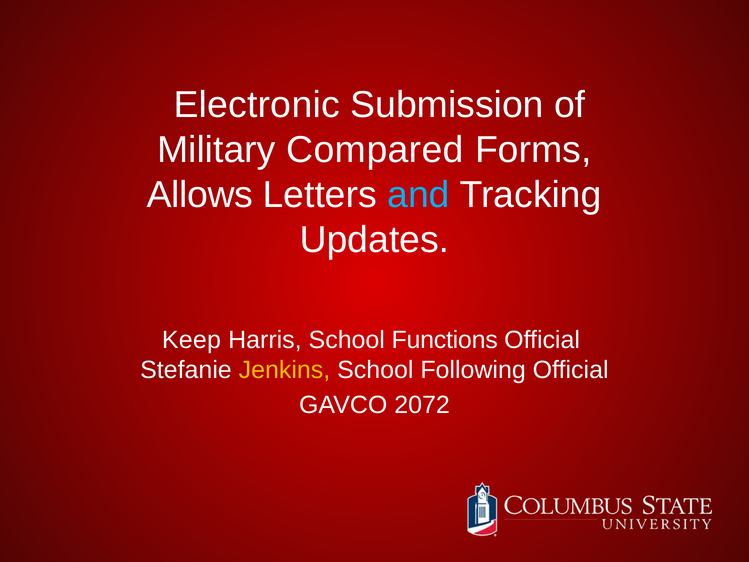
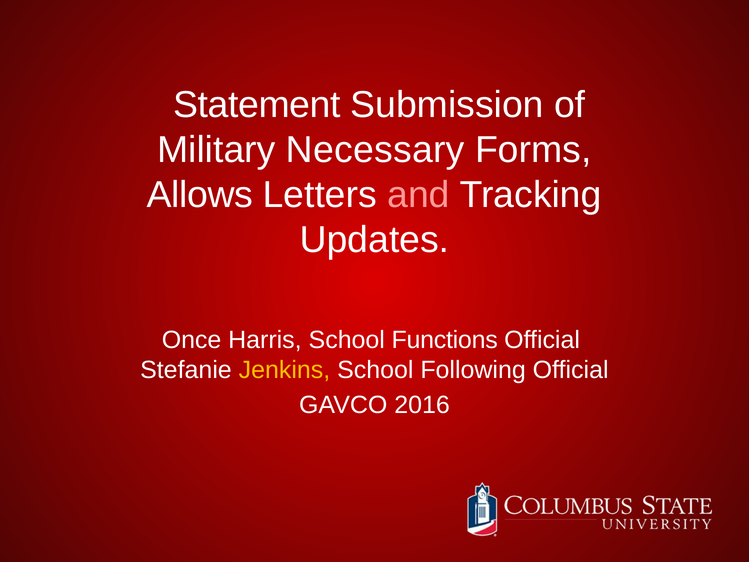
Electronic: Electronic -> Statement (257, 105)
Compared: Compared -> Necessary (375, 150)
and colour: light blue -> pink (419, 195)
Keep: Keep -> Once (192, 340)
2072: 2072 -> 2016 (422, 405)
